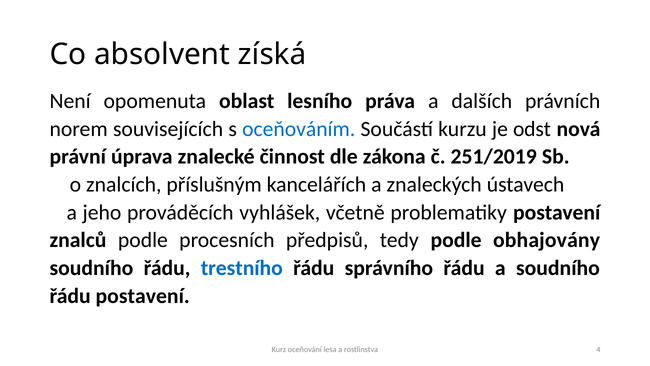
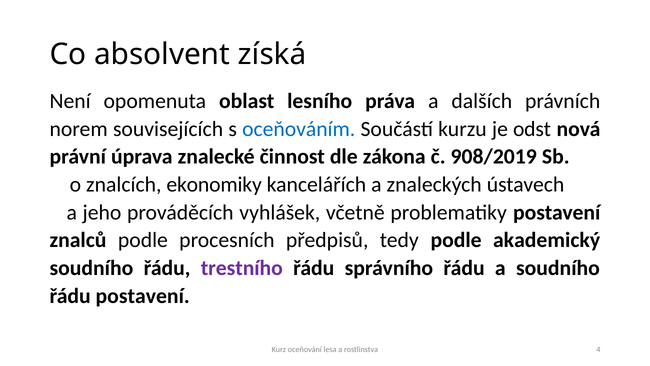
251/2019: 251/2019 -> 908/2019 (494, 157)
příslušným: příslušným -> ekonomiky (214, 184)
obhajovány: obhajovány -> akademický (547, 240)
trestního colour: blue -> purple (242, 268)
